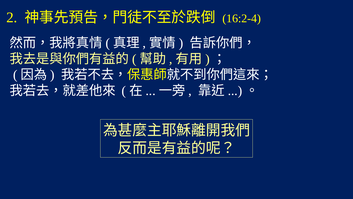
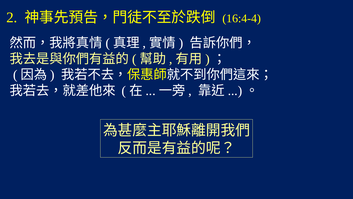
16:2-4: 16:2-4 -> 16:4-4 (242, 18)
